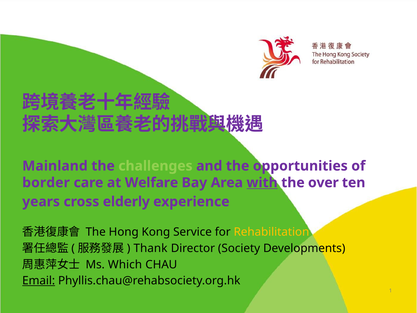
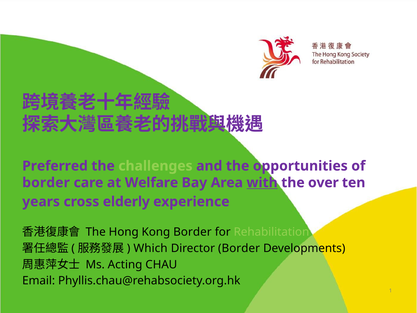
Mainland: Mainland -> Preferred (55, 166)
Kong Service: Service -> Border (192, 232)
Rehabilitation colour: yellow -> light green (271, 232)
Thank: Thank -> Which (151, 248)
Director Society: Society -> Border (239, 248)
Which: Which -> Acting (125, 264)
Email underline: present -> none (39, 281)
